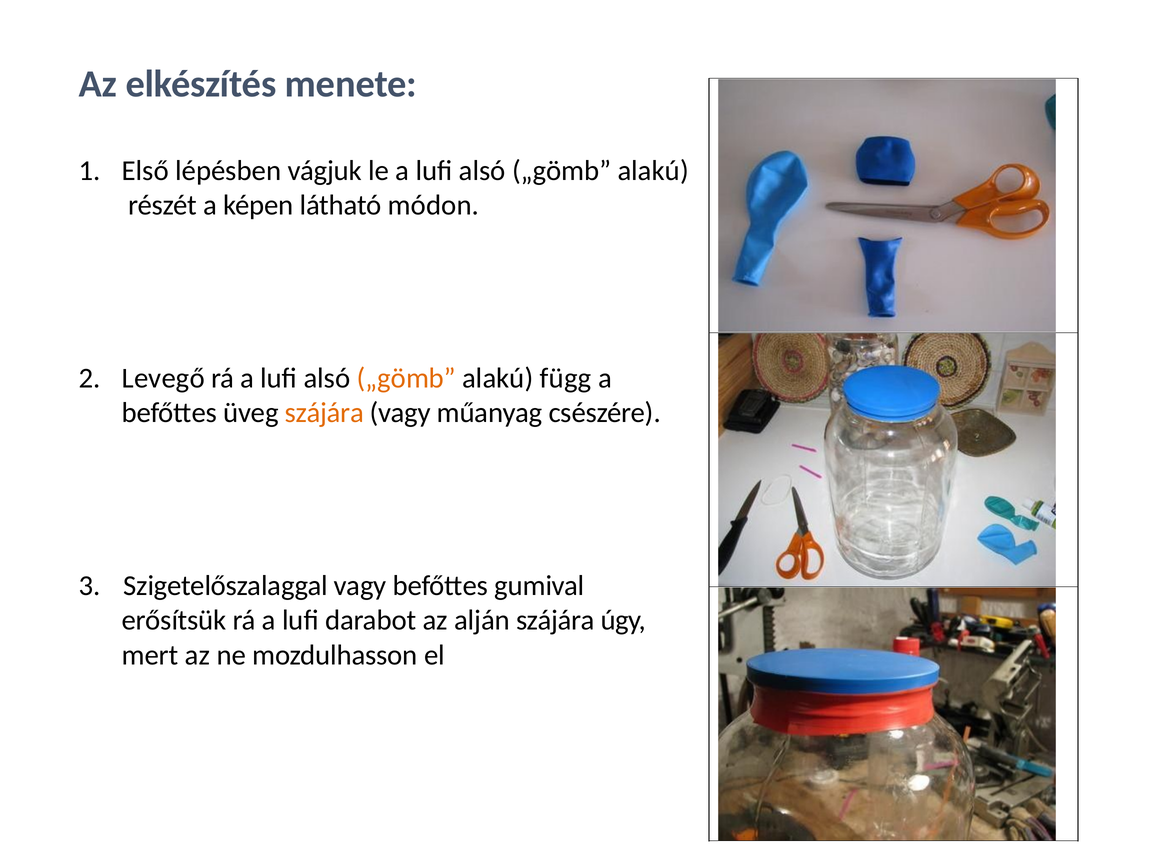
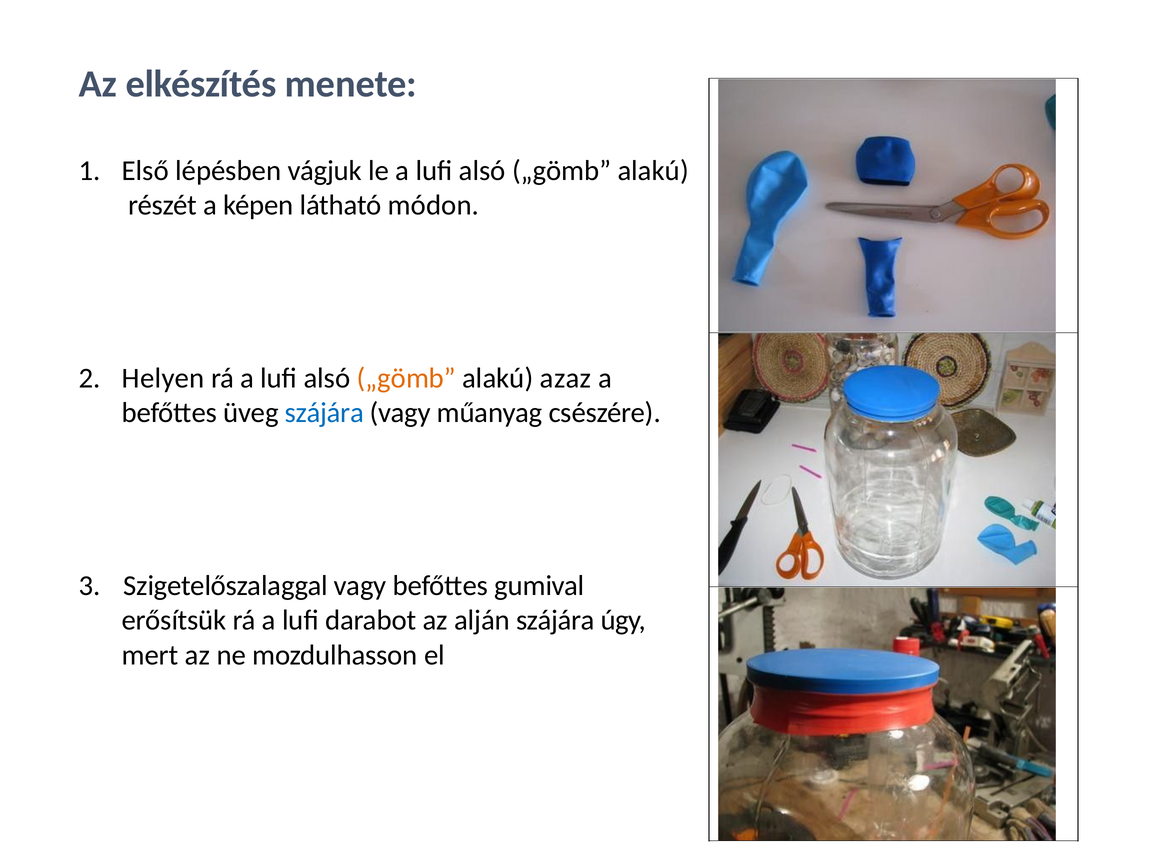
Levegő: Levegő -> Helyen (163, 378)
függ: függ -> azaz (566, 378)
szájára colour: orange -> blue (324, 413)
